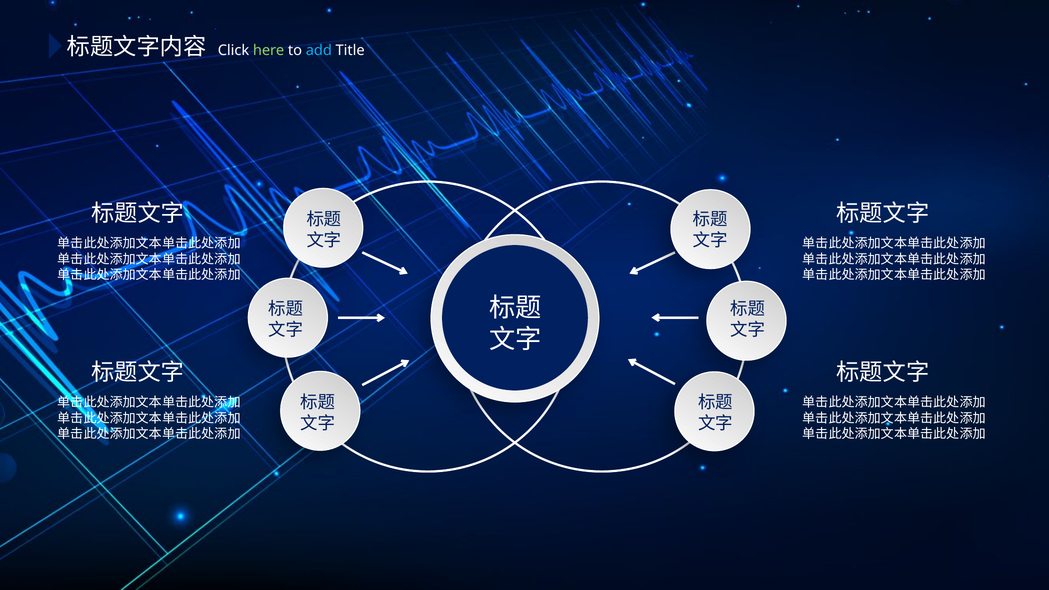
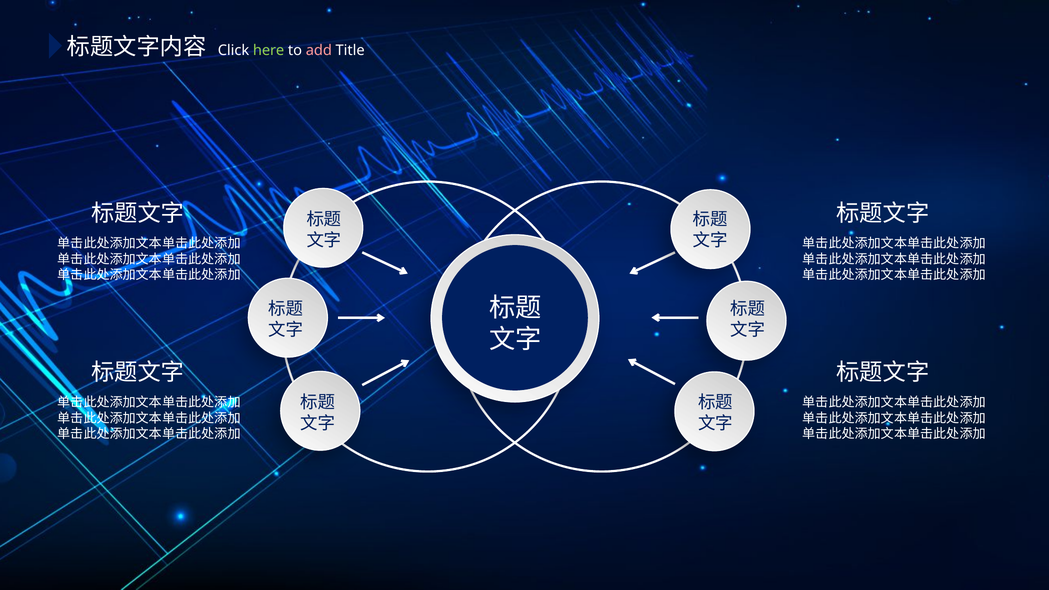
add colour: light blue -> pink (319, 51)
